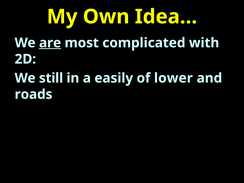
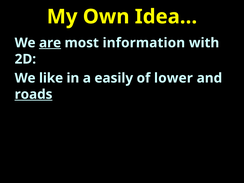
complicated: complicated -> information (144, 43)
still: still -> like (51, 78)
roads underline: none -> present (34, 94)
